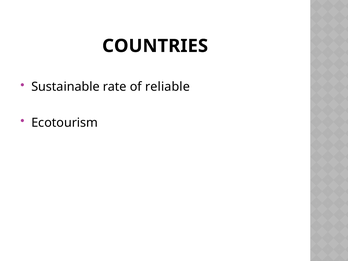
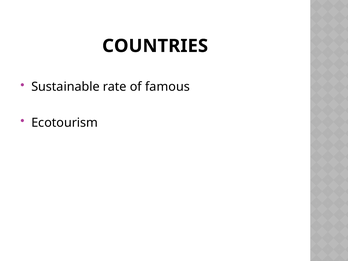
reliable: reliable -> famous (167, 87)
